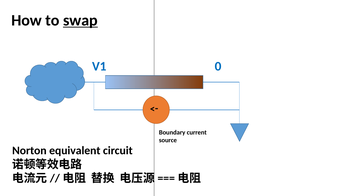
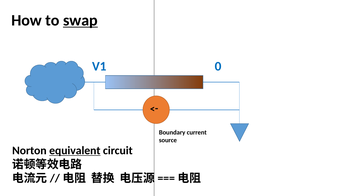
equivalent underline: none -> present (75, 151)
